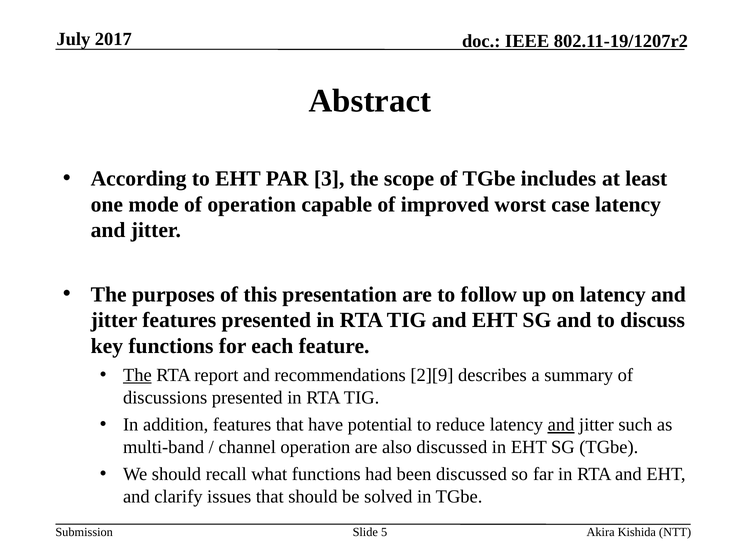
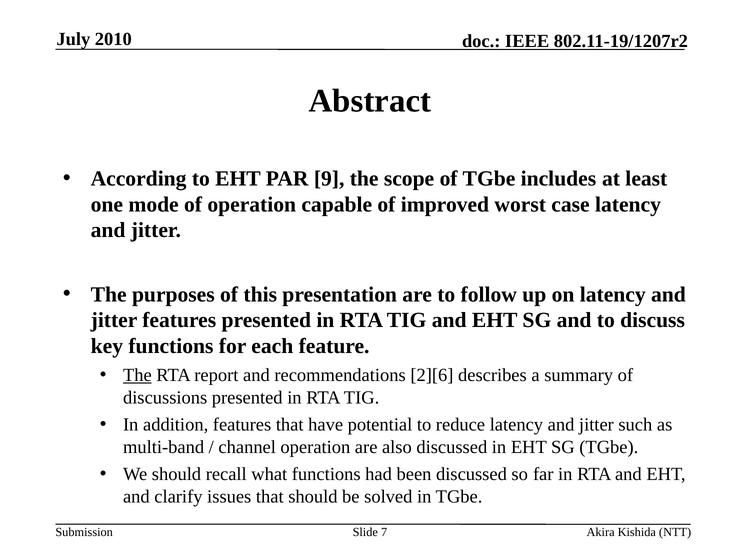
2017: 2017 -> 2010 (113, 39)
3: 3 -> 9 (329, 179)
2][9: 2][9 -> 2][6 (432, 375)
and underline: present -> none (561, 425)
5: 5 -> 7 (384, 532)
